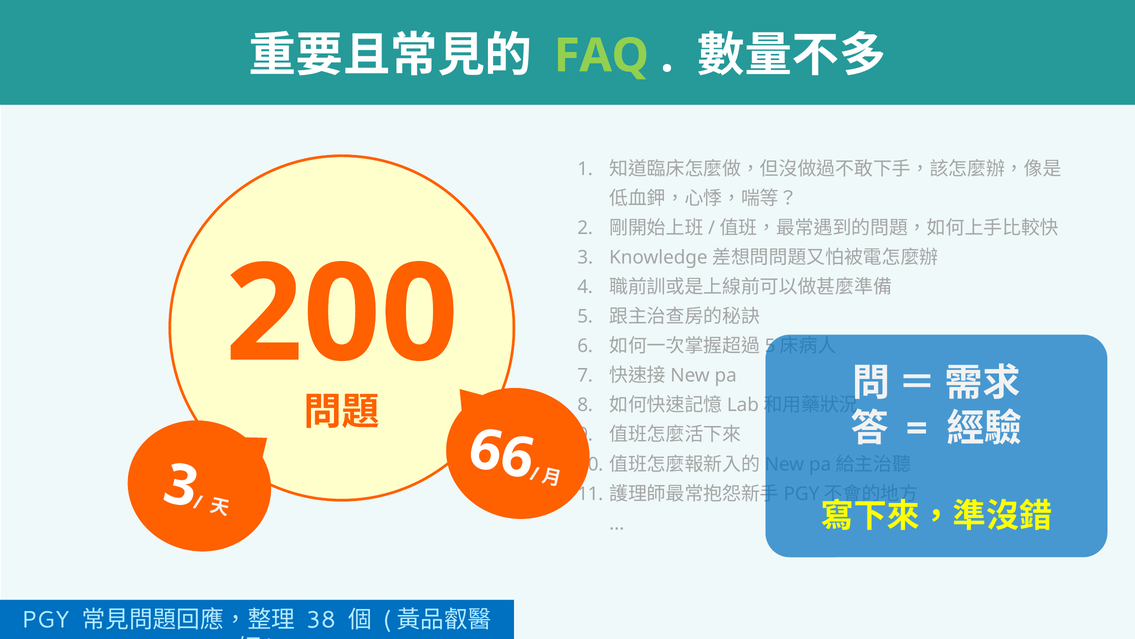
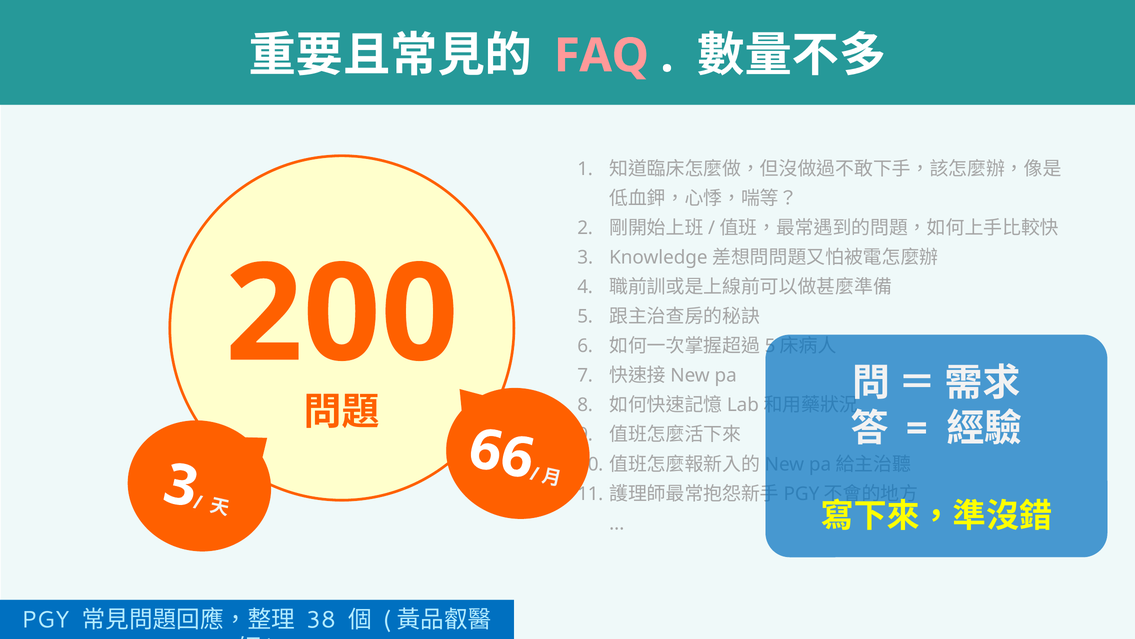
FAQ colour: light green -> pink (601, 56)
